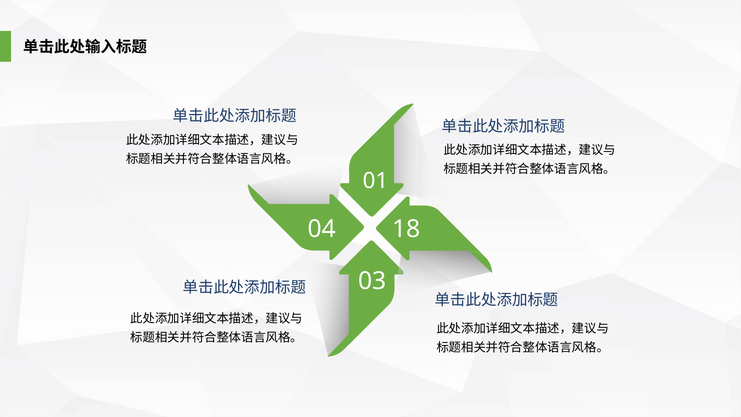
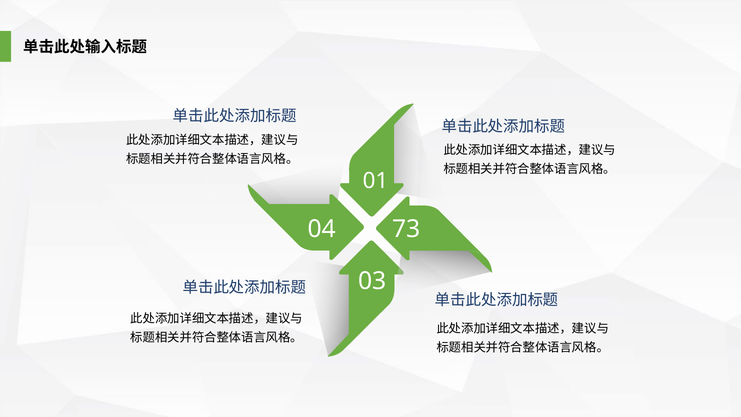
18: 18 -> 73 (406, 229)
